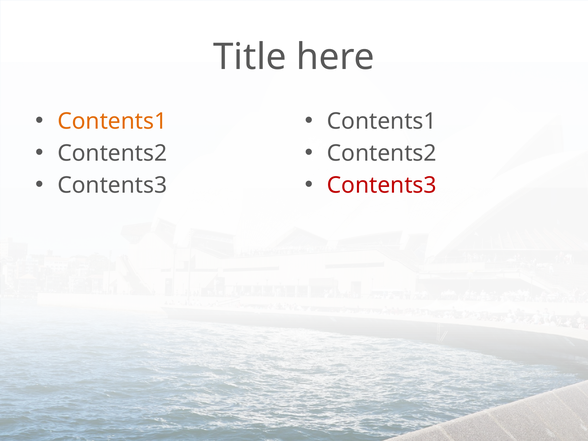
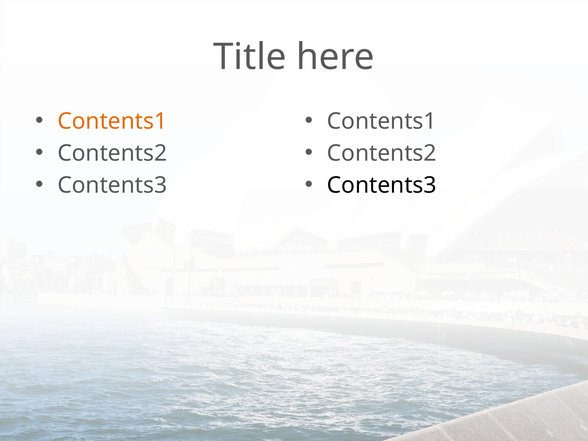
Contents3 colour: red -> black (382, 185)
